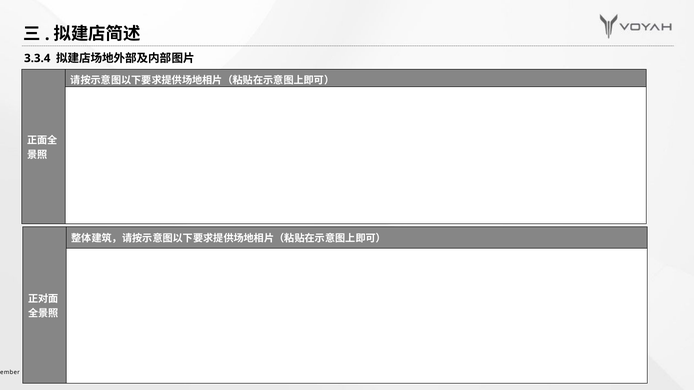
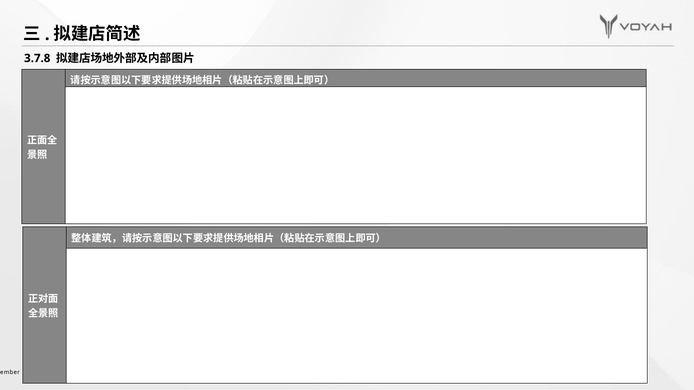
3.3.4: 3.3.4 -> 3.7.8 (37, 58)
